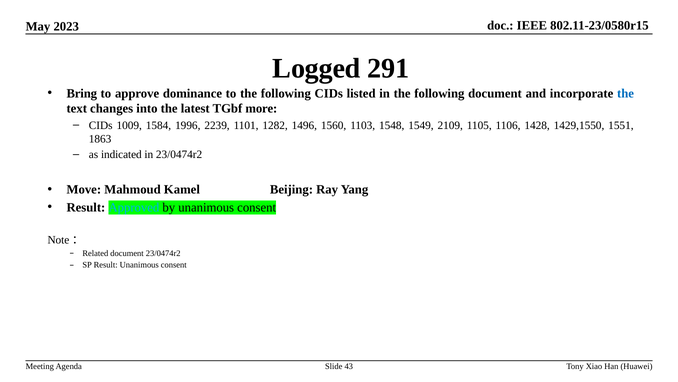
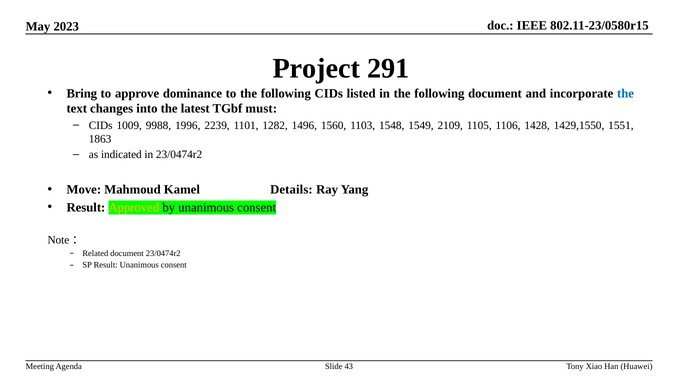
Logged: Logged -> Project (316, 68)
more: more -> must (261, 109)
1584: 1584 -> 9988 (158, 125)
Beijing: Beijing -> Details (291, 189)
Approved colour: light blue -> yellow (134, 207)
